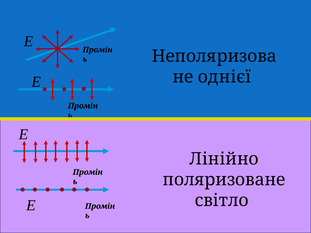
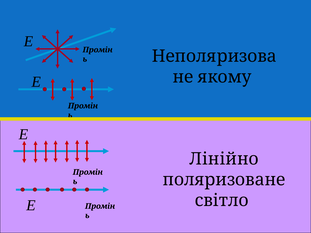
однієї: однієї -> якому (225, 77)
